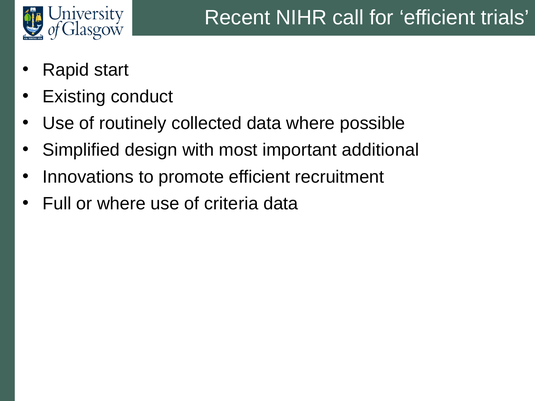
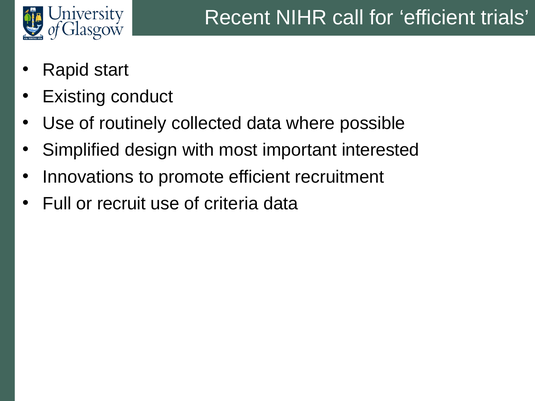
additional: additional -> interested (380, 150)
or where: where -> recruit (121, 204)
